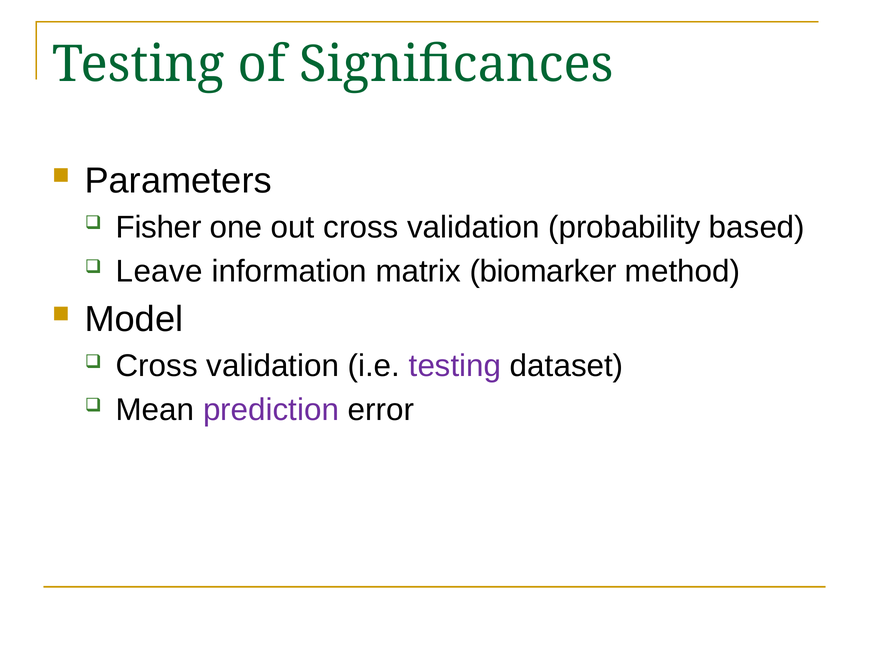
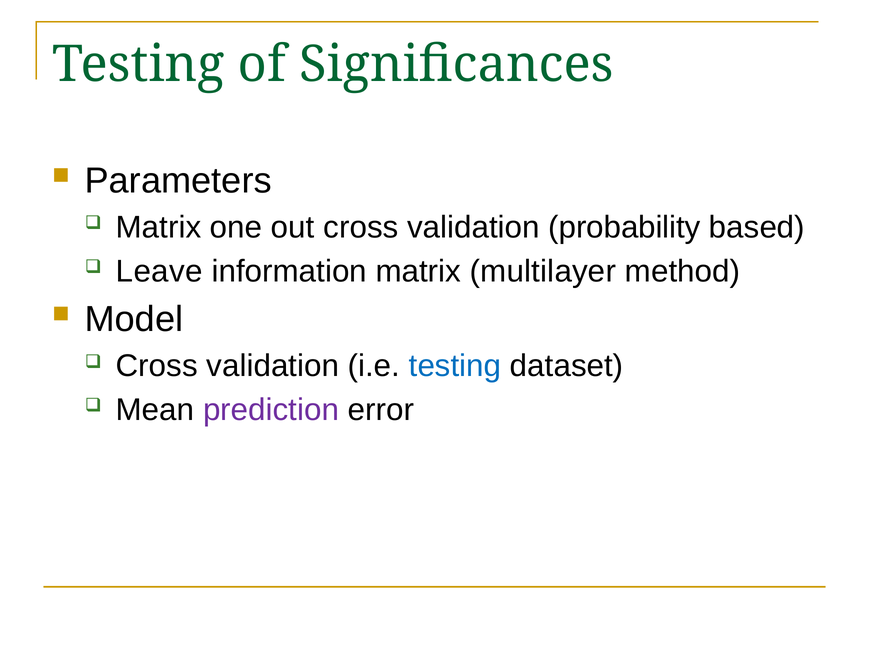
Fisher: Fisher -> Matrix (159, 227)
biomarker: biomarker -> multilayer (543, 271)
testing colour: purple -> blue (455, 366)
